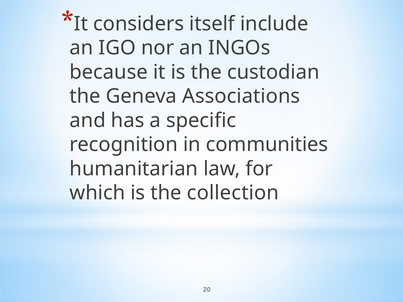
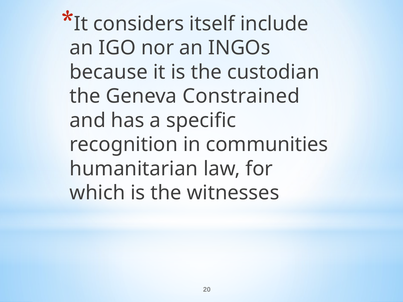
Associations: Associations -> Constrained (241, 96)
collection: collection -> witnesses (233, 193)
